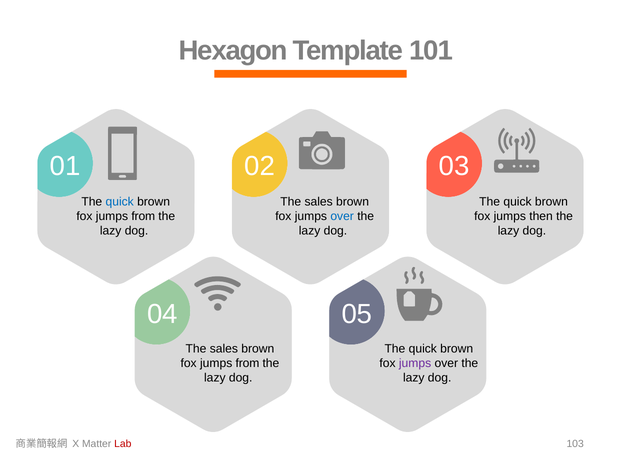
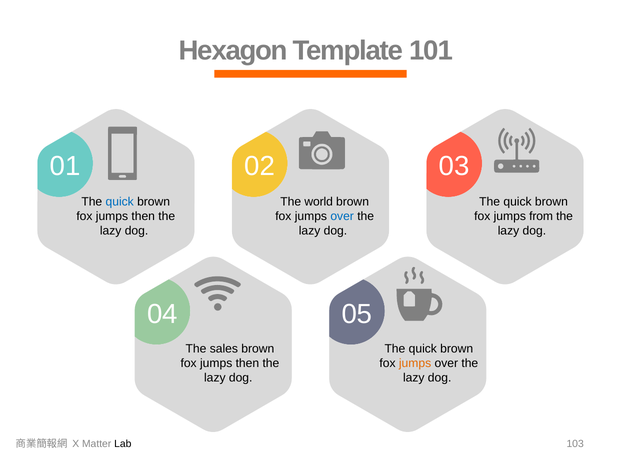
sales: sales -> world (319, 202)
from: from -> then (143, 217)
then: then -> from (541, 217)
from: from -> then (247, 364)
jumps colour: purple -> orange (415, 364)
Lab colour: red -> black (123, 445)
